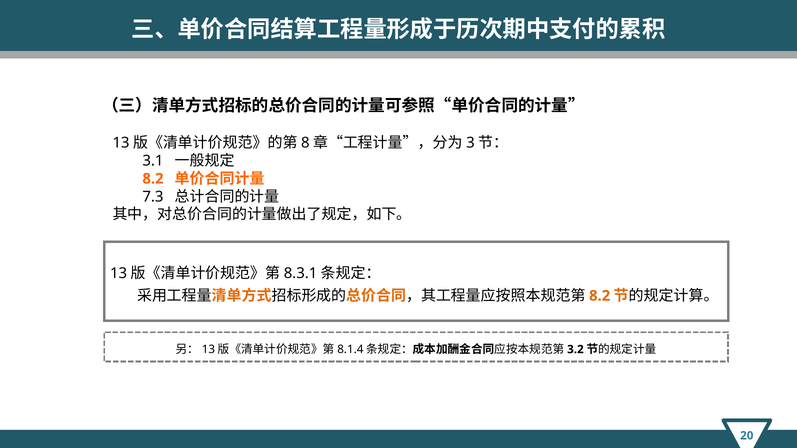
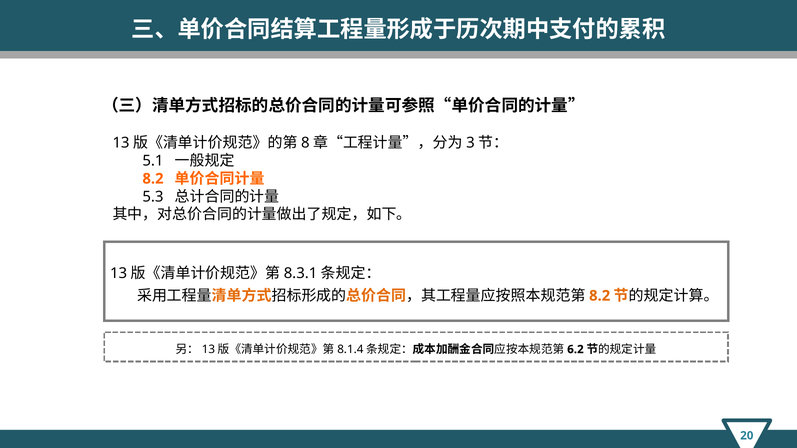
3.1: 3.1 -> 5.1 (153, 161)
7.3: 7.3 -> 5.3 (153, 197)
3.2: 3.2 -> 6.2 (575, 350)
